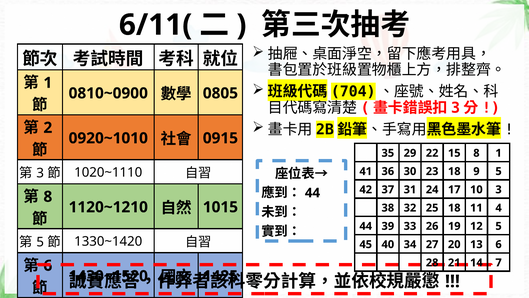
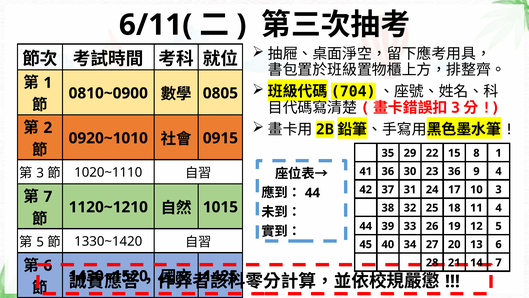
23 18: 18 -> 36 (454, 171)
9 5: 5 -> 4 (499, 171)
8: 8 -> 7 (48, 196)
